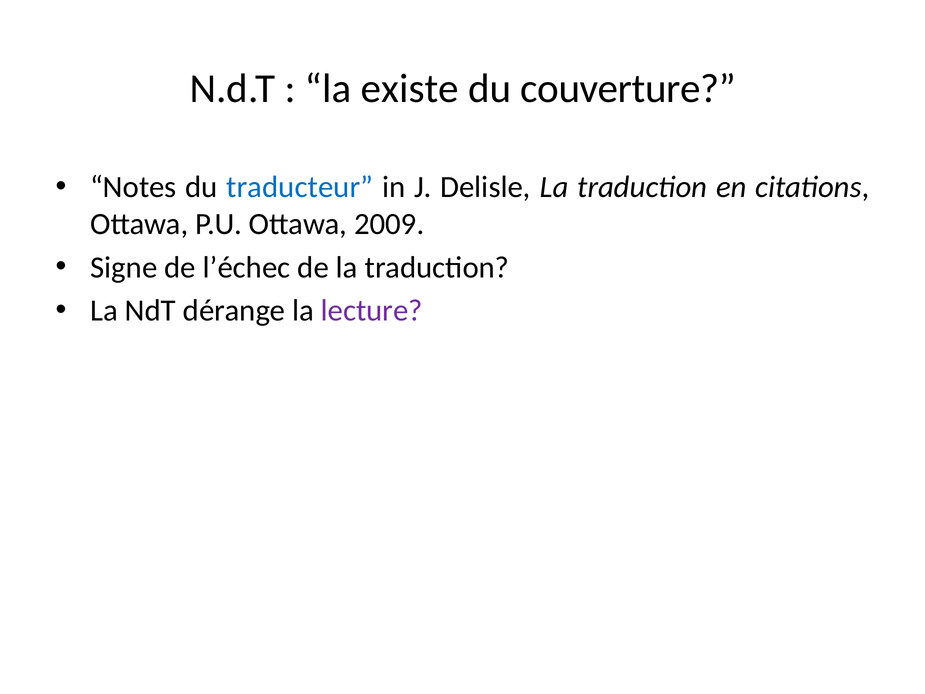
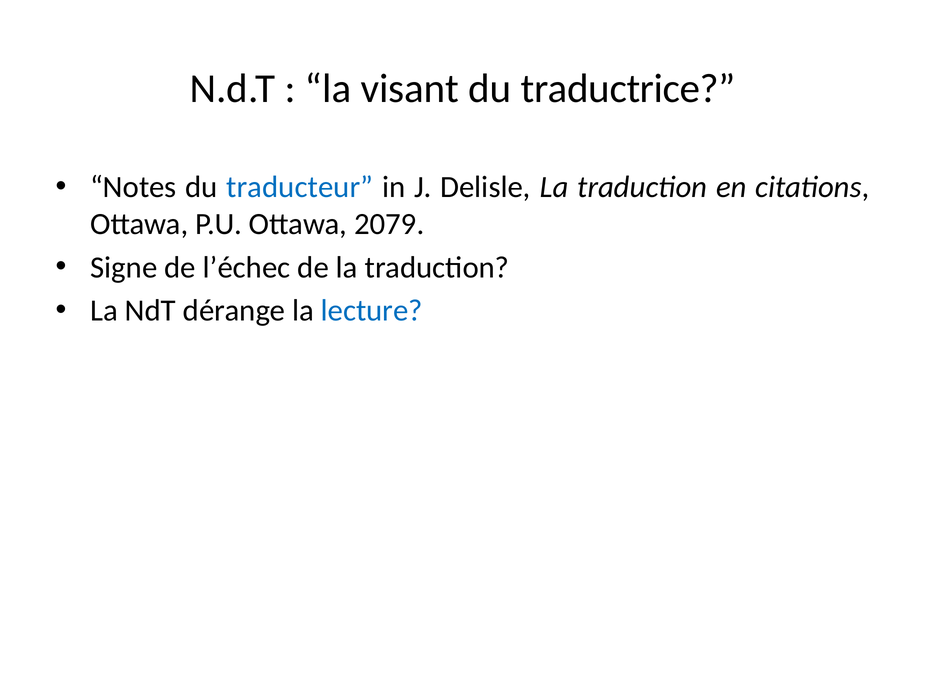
existe: existe -> visant (410, 88)
couverture: couverture -> traductrice (628, 88)
2009: 2009 -> 2079 (389, 224)
lecture colour: purple -> blue (372, 310)
